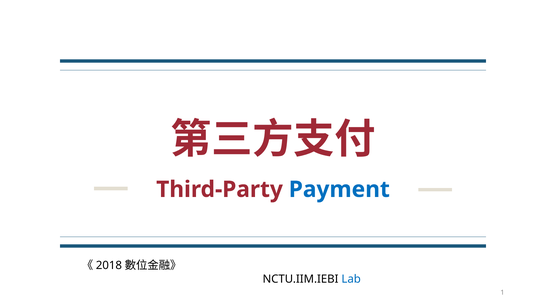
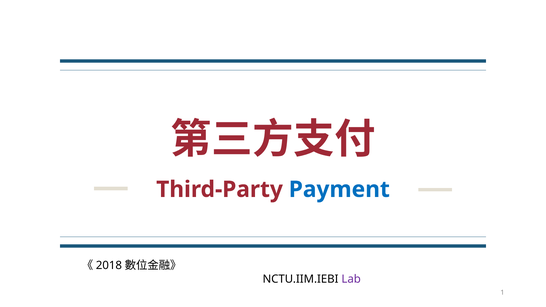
Lab colour: blue -> purple (351, 279)
